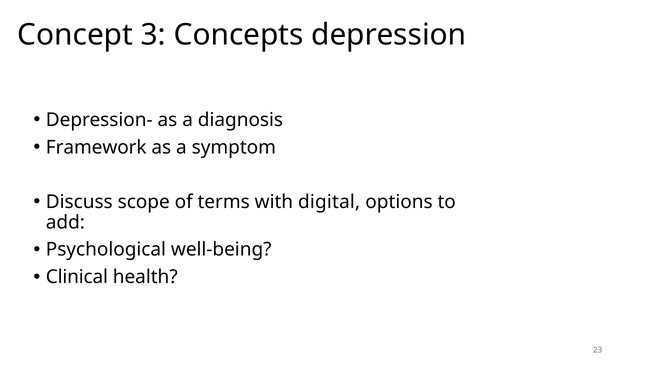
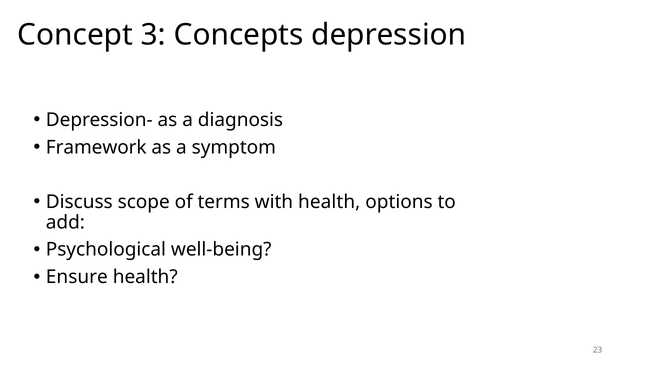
with digital: digital -> health (329, 202)
Clinical: Clinical -> Ensure (77, 277)
